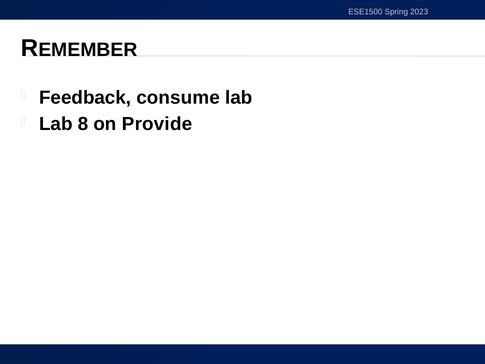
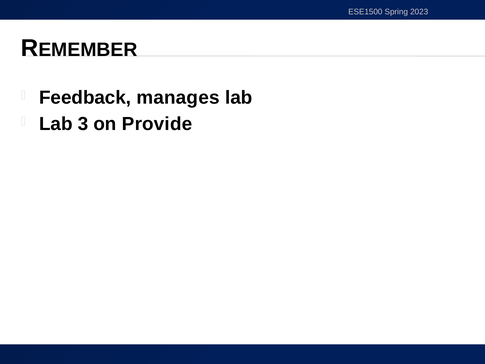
consume: consume -> manages (178, 97)
8: 8 -> 3 (83, 124)
